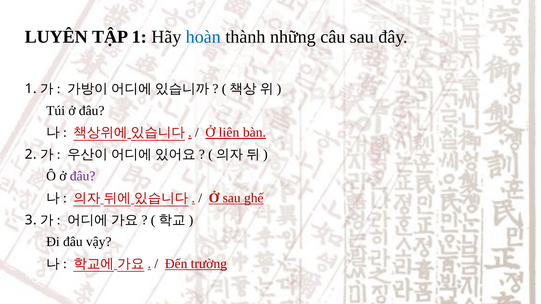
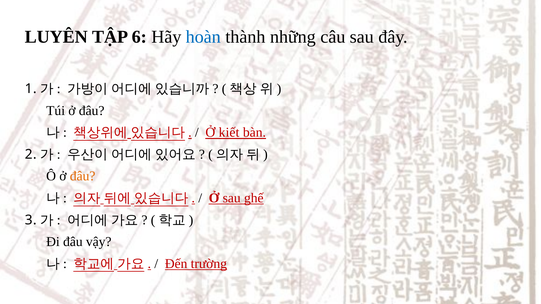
TẬP 1: 1 -> 6 (139, 37)
liên: liên -> kiết (229, 133)
đâu colour: purple -> orange (83, 176)
